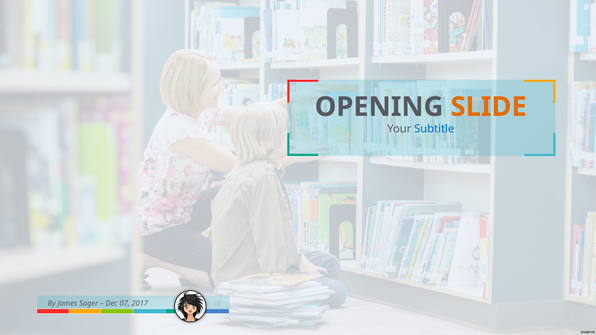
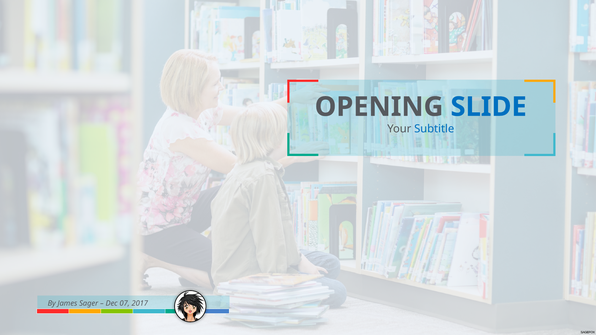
SLIDE colour: orange -> blue (489, 107)
